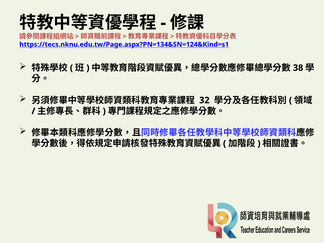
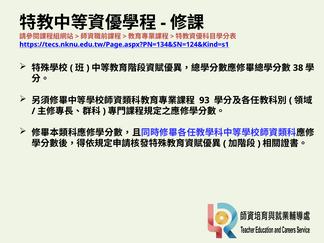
32: 32 -> 93 (204, 100)
